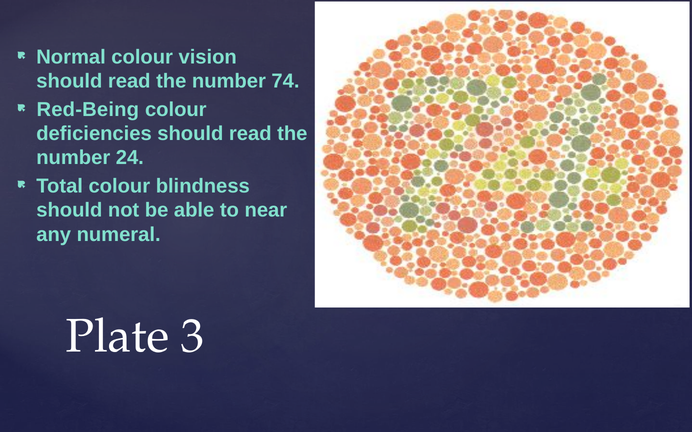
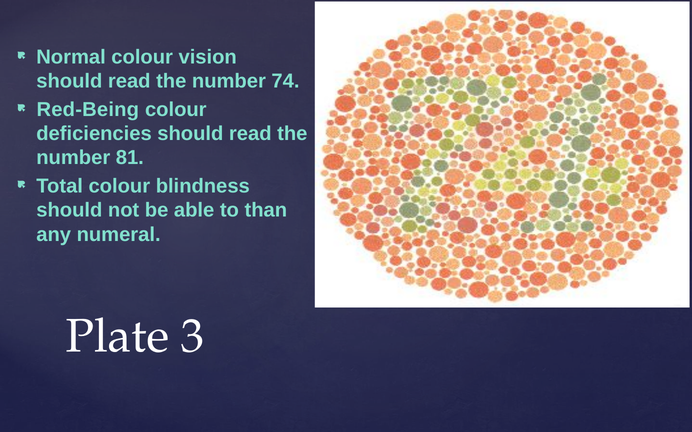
24: 24 -> 81 (130, 158)
near: near -> than (266, 210)
